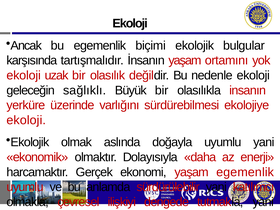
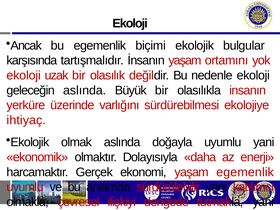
geleceğin sağlıklı: sağlıklı -> aslında (85, 90)
ekoloji: ekoloji -> ihtiyaç (26, 120)
